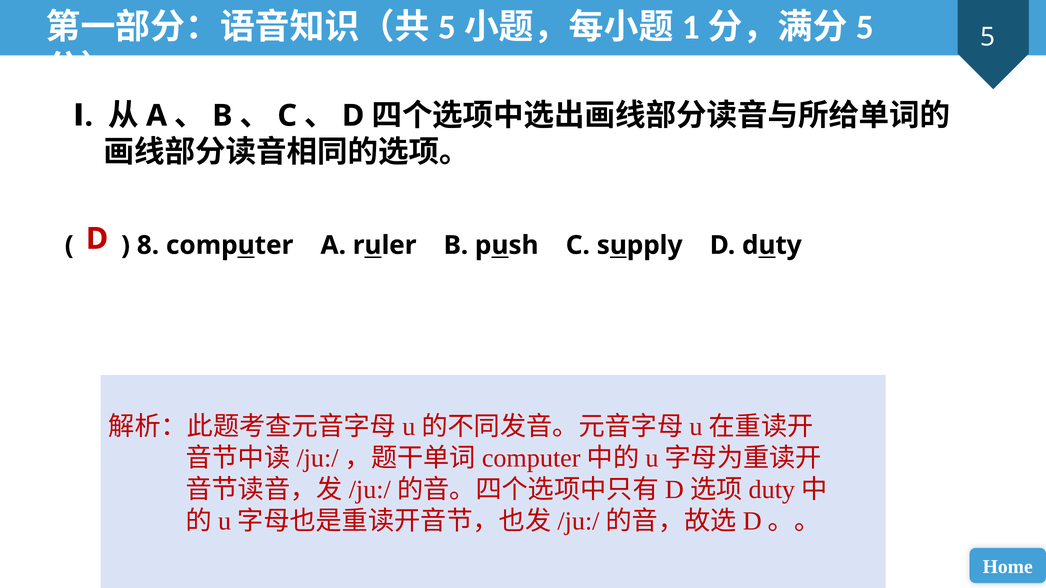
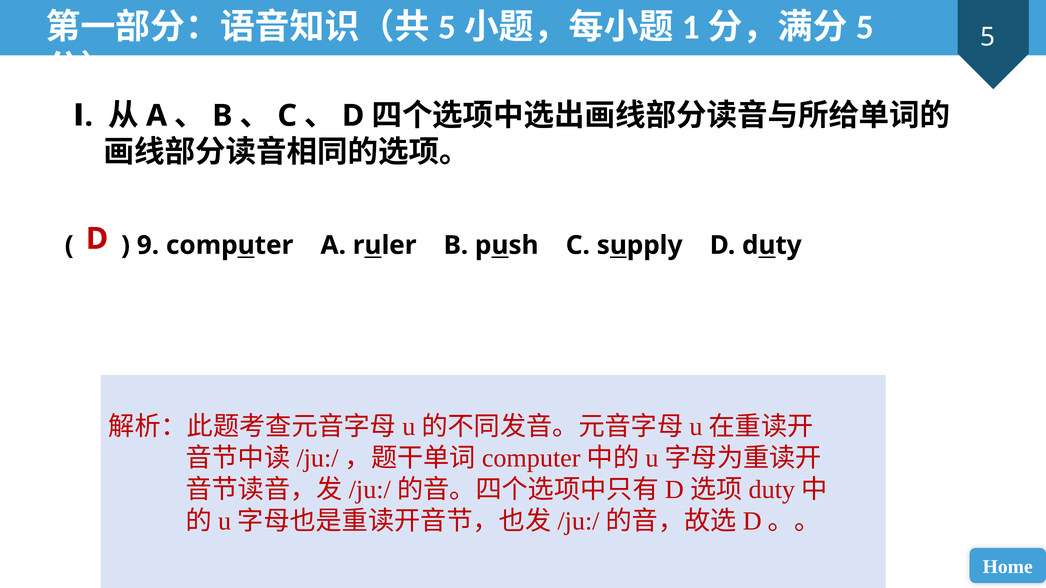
8: 8 -> 9 (148, 245)
